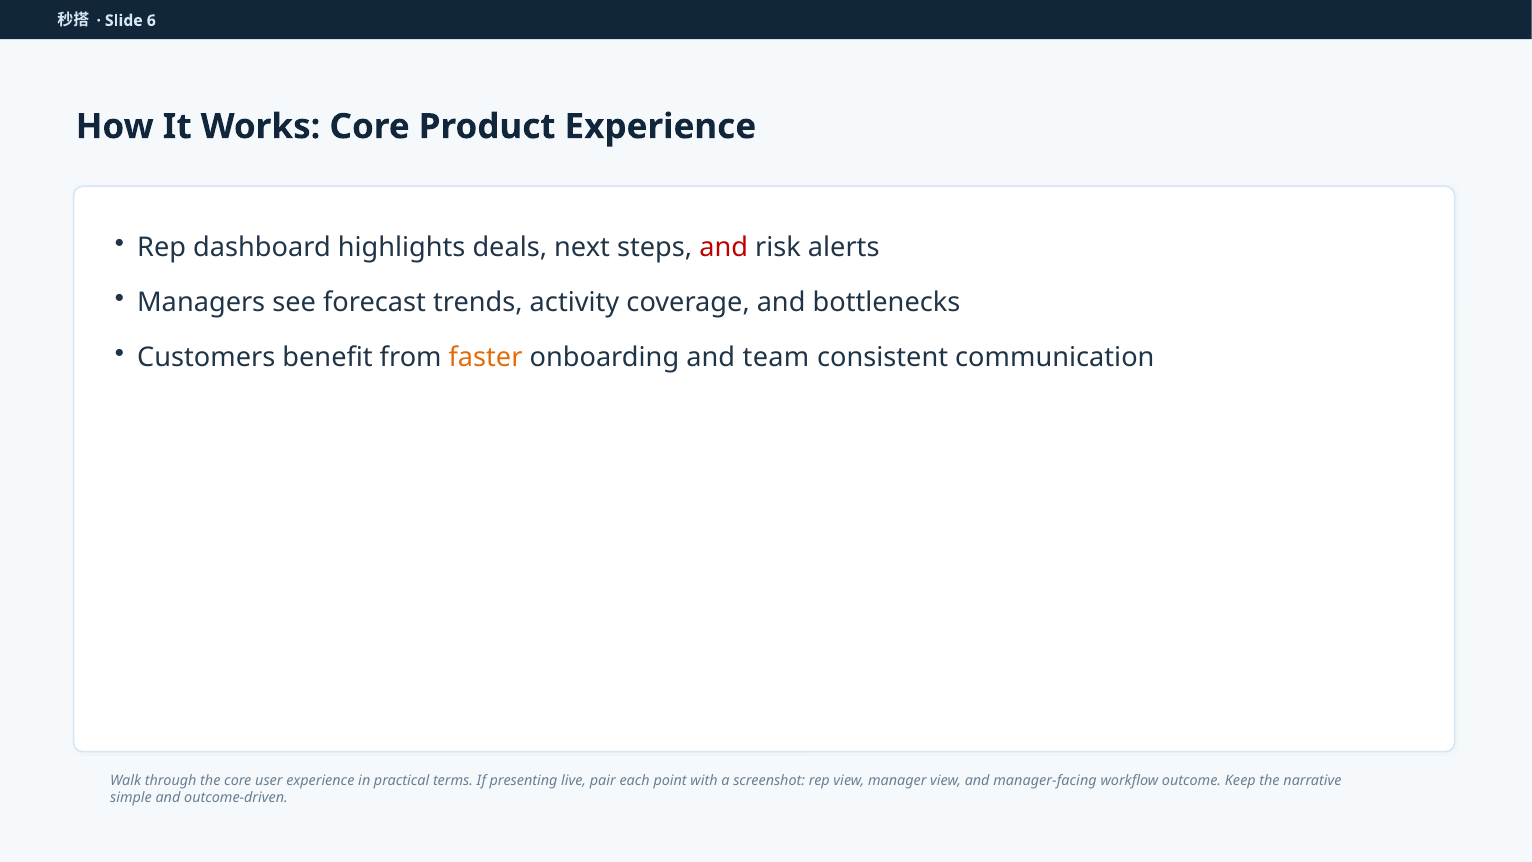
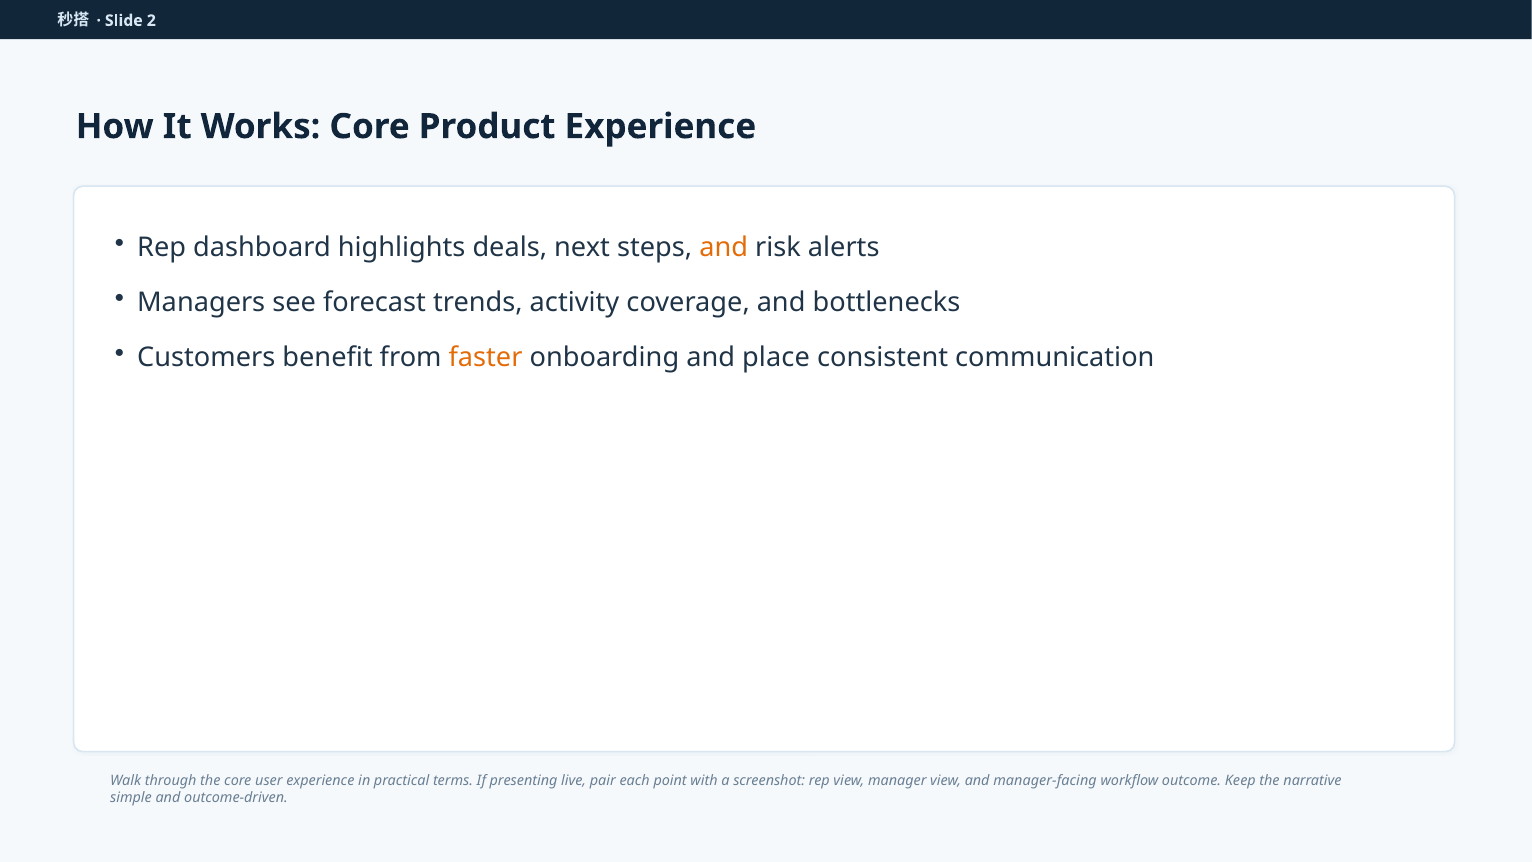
6: 6 -> 2 (151, 21)
and colour: red -> orange (724, 248)
team: team -> place (776, 358)
